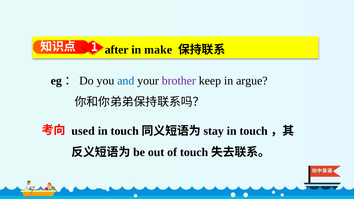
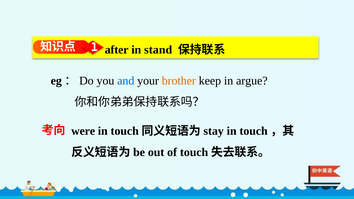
make: make -> stand (158, 50)
brother colour: purple -> orange (179, 81)
used: used -> were (83, 131)
